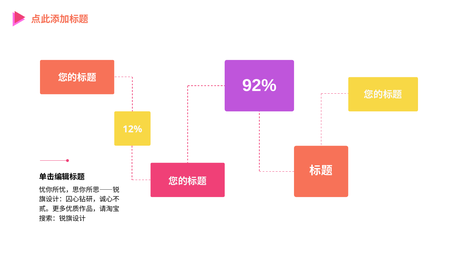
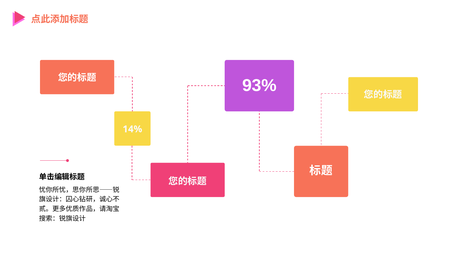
92%: 92% -> 93% (259, 86)
12%: 12% -> 14% (132, 129)
